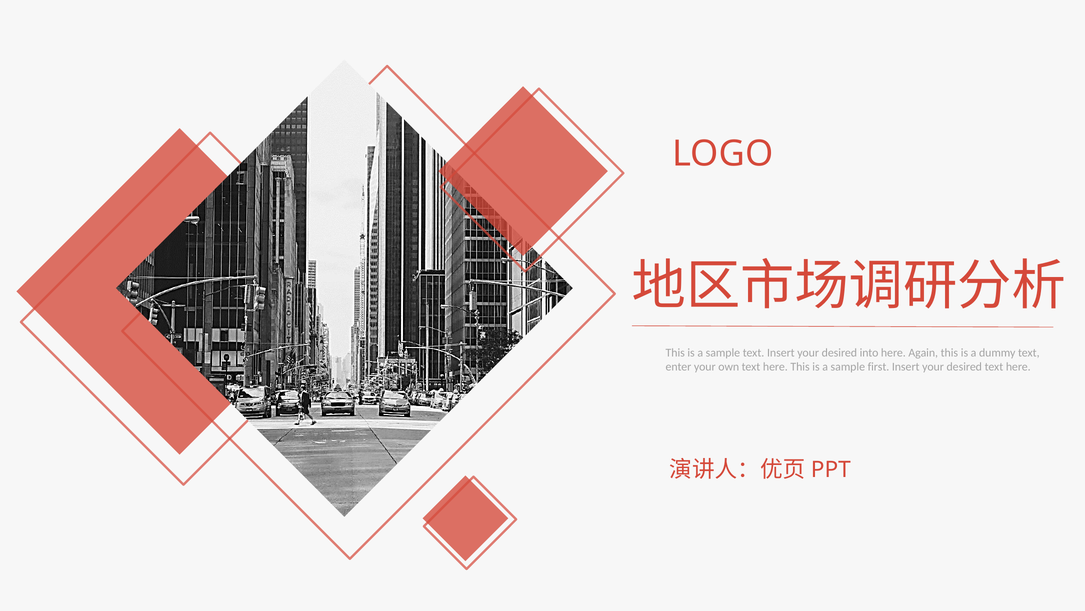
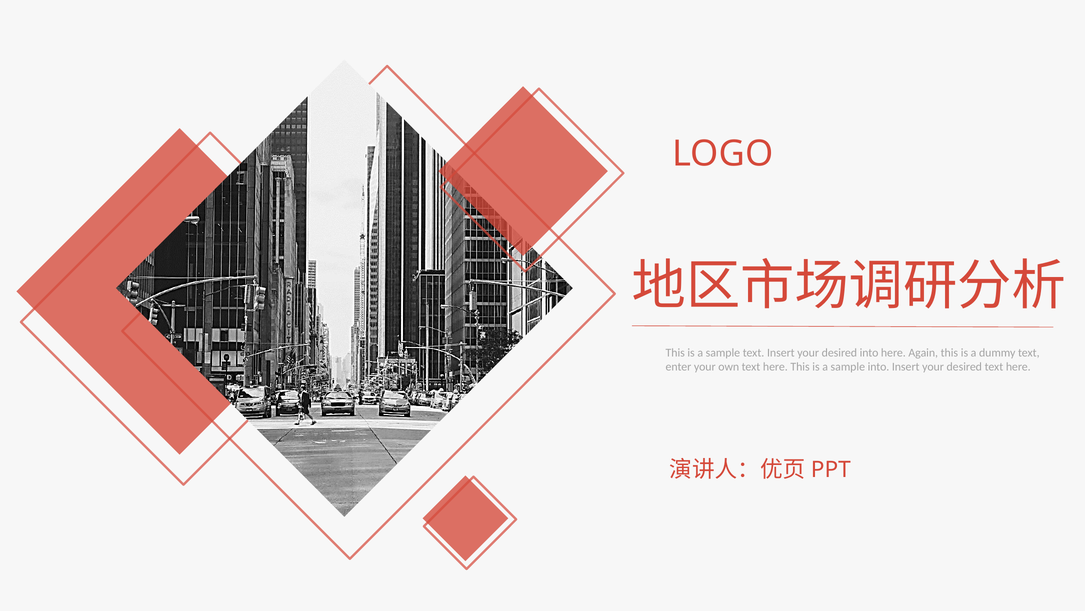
sample first: first -> into (878, 367)
